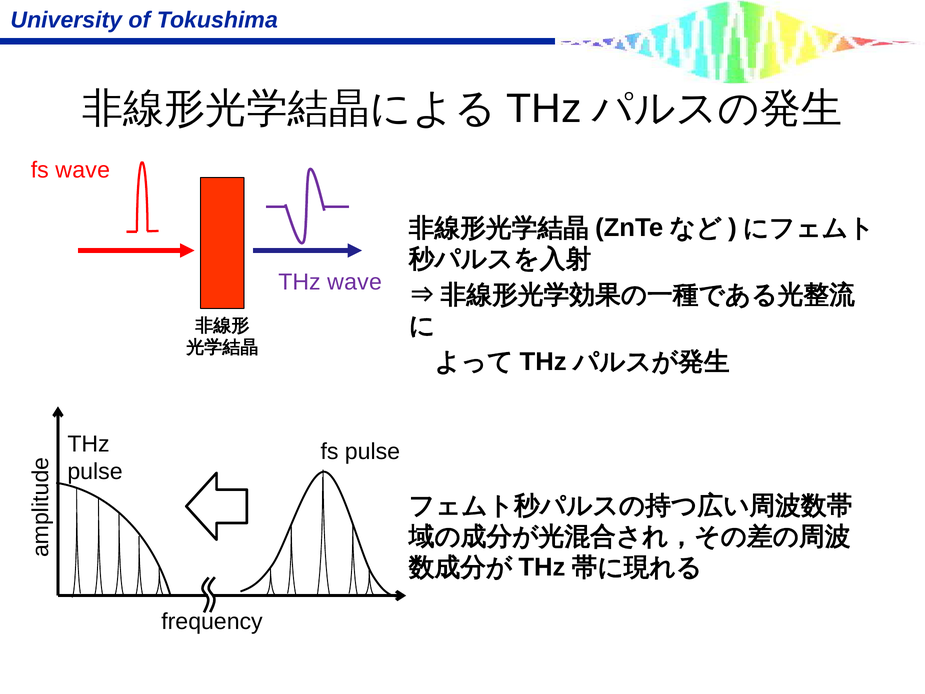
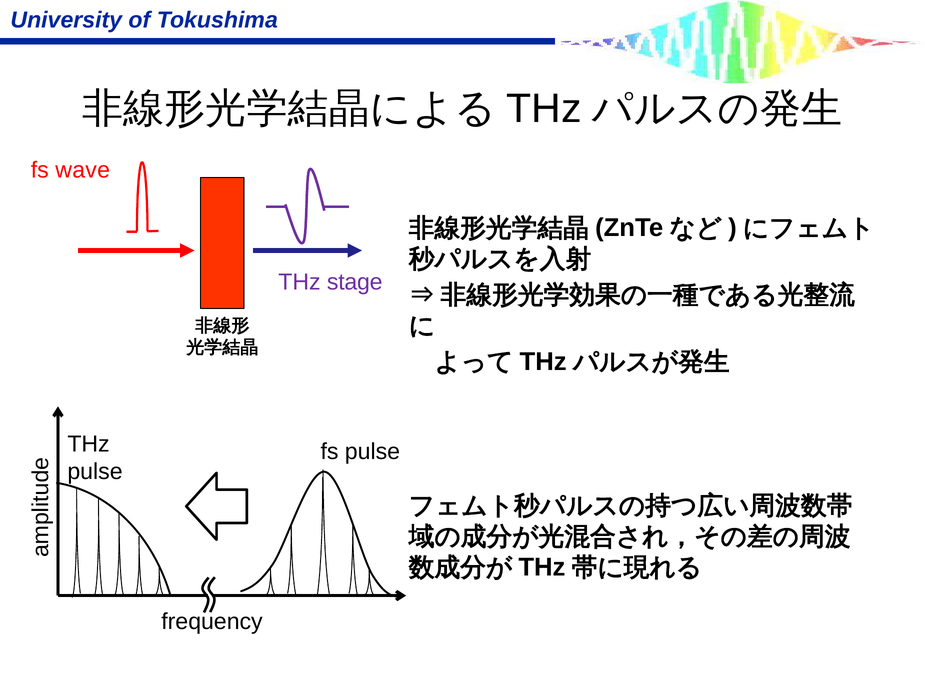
THz wave: wave -> stage (355, 282)
